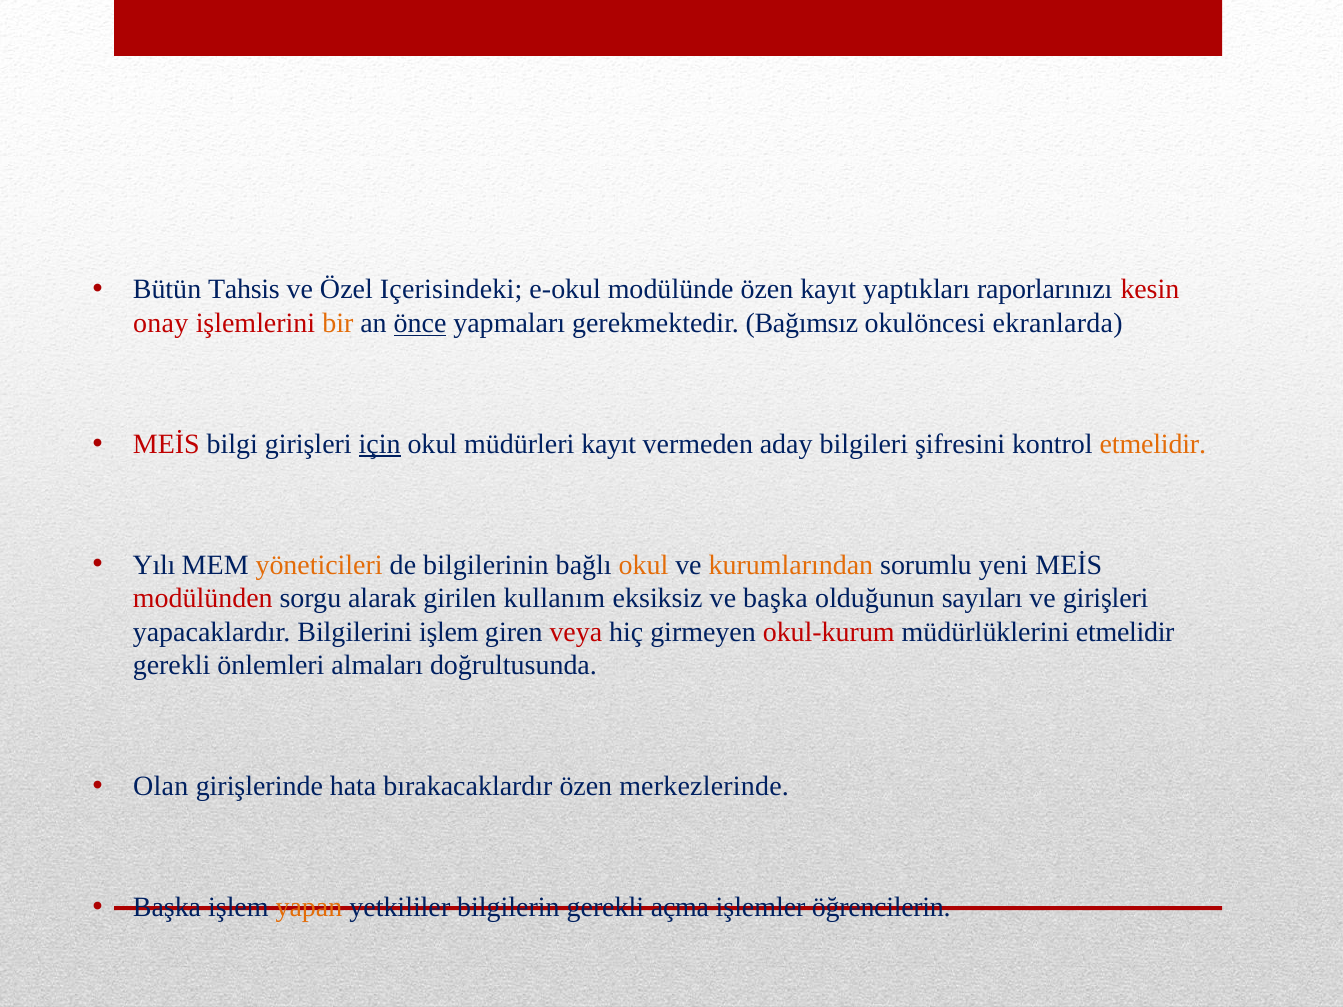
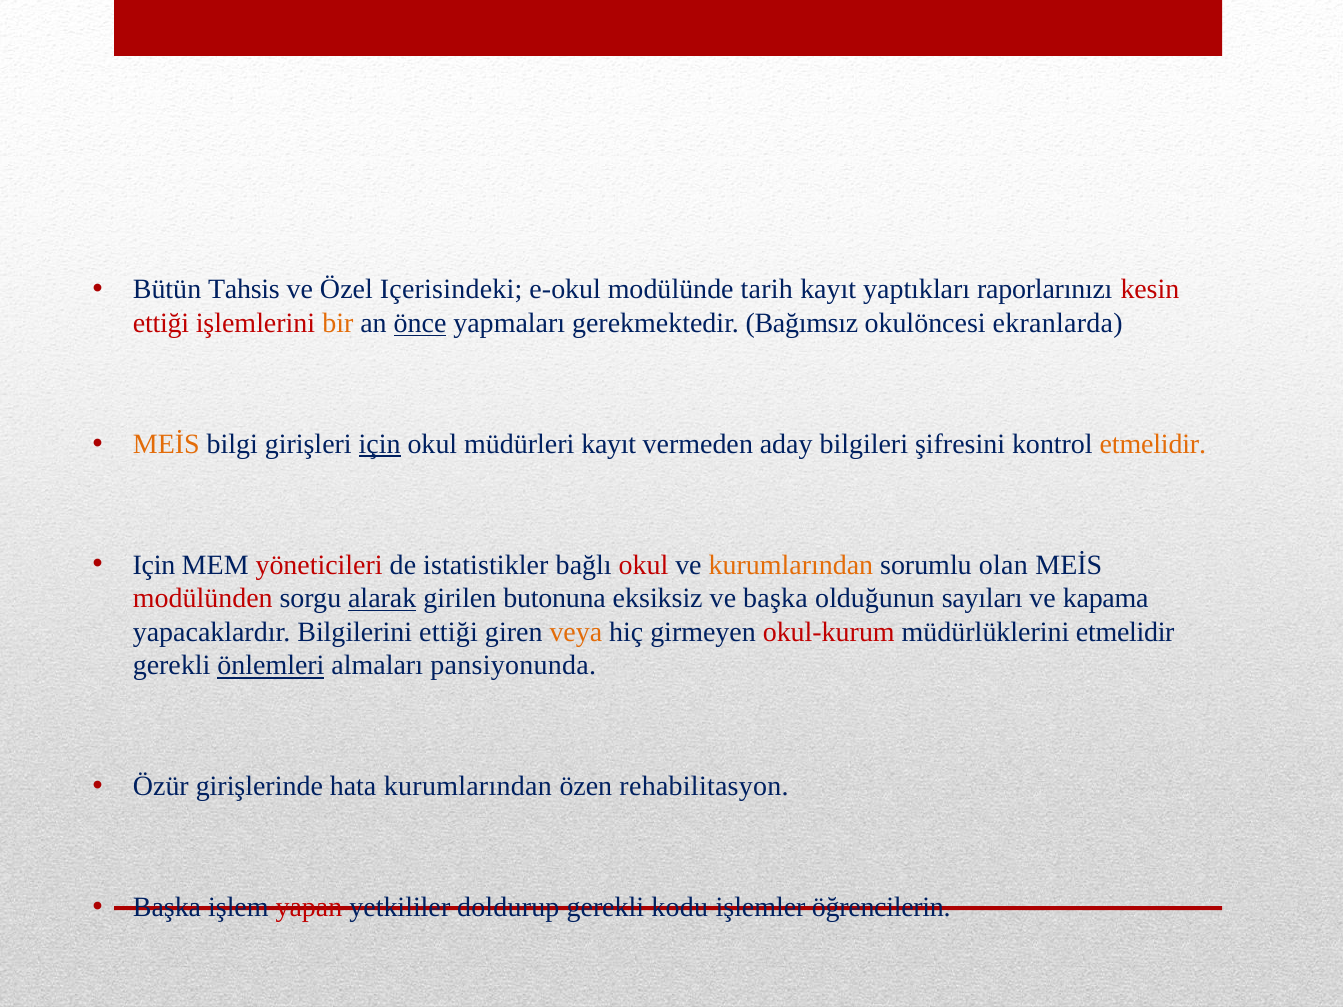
modülünde özen: özen -> tarih (767, 290)
onay: onay -> ettiği (161, 323)
MEİS colour: red -> orange (166, 444)
Yılı: Yılı -> Için (154, 565)
yöneticileri colour: orange -> red (319, 565)
bilgilerinin: bilgilerinin -> istatistikler (486, 565)
okul colour: orange -> red (643, 565)
yeni: yeni -> olan (1003, 565)
alarak underline: none -> present (382, 599)
kullanım: kullanım -> butonuna (555, 599)
ve girişleri: girişleri -> kapama (1106, 599)
Bilgilerini işlem: işlem -> ettiği (448, 632)
veya colour: red -> orange (576, 632)
önlemleri underline: none -> present (271, 666)
doğrultusunda: doğrultusunda -> pansiyonunda (513, 666)
Olan: Olan -> Özür (161, 787)
hata bırakacaklardır: bırakacaklardır -> kurumlarından (468, 787)
merkezlerinde: merkezlerinde -> rehabilitasyon (704, 787)
yapan colour: orange -> red (309, 908)
bilgilerin: bilgilerin -> doldurup (508, 908)
açma: açma -> kodu (680, 908)
